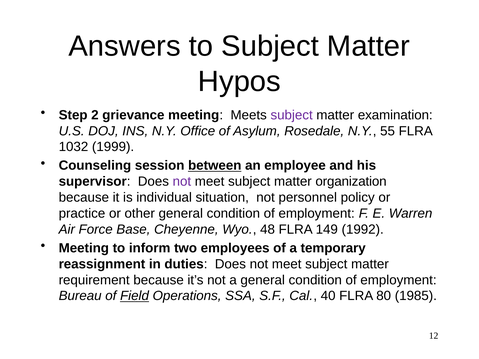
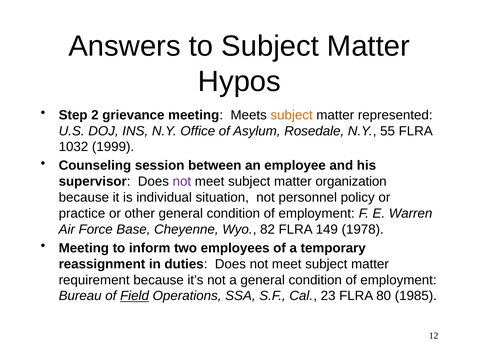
subject colour: purple -> orange (292, 115)
examination: examination -> represented (395, 115)
between underline: present -> none (215, 166)
48: 48 -> 82 (267, 230)
1992: 1992 -> 1978 (363, 230)
40: 40 -> 23 (328, 296)
